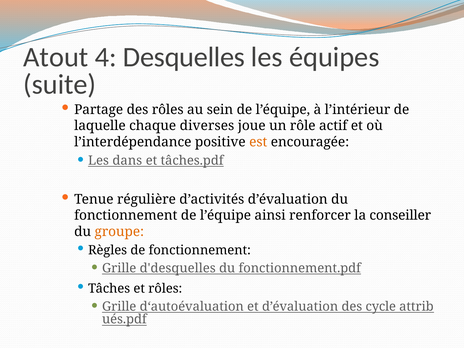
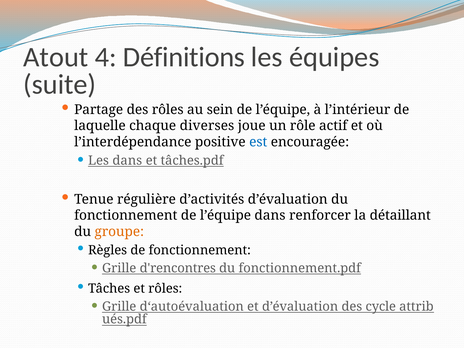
Desquelles: Desquelles -> Définitions (184, 57)
est colour: orange -> blue (258, 142)
l’équipe ainsi: ainsi -> dans (270, 215)
conseiller: conseiller -> détaillant (400, 215)
d'desquelles: d'desquelles -> d'rencontres (178, 268)
